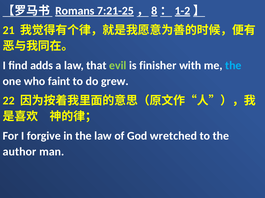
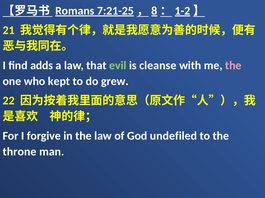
finisher: finisher -> cleanse (158, 66)
the colour: light blue -> pink (233, 66)
faint: faint -> kept (59, 82)
wretched: wretched -> undefiled (173, 136)
author: author -> throne (20, 152)
